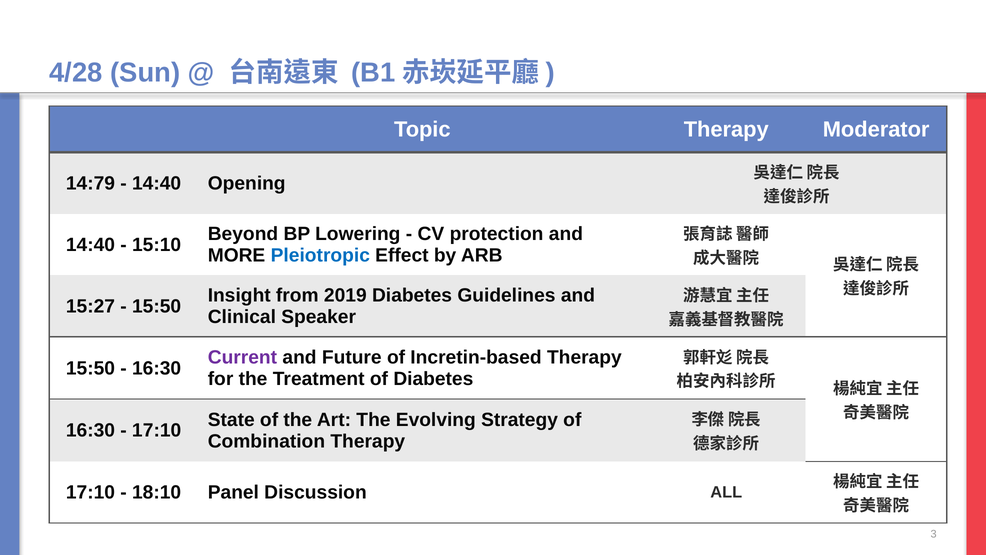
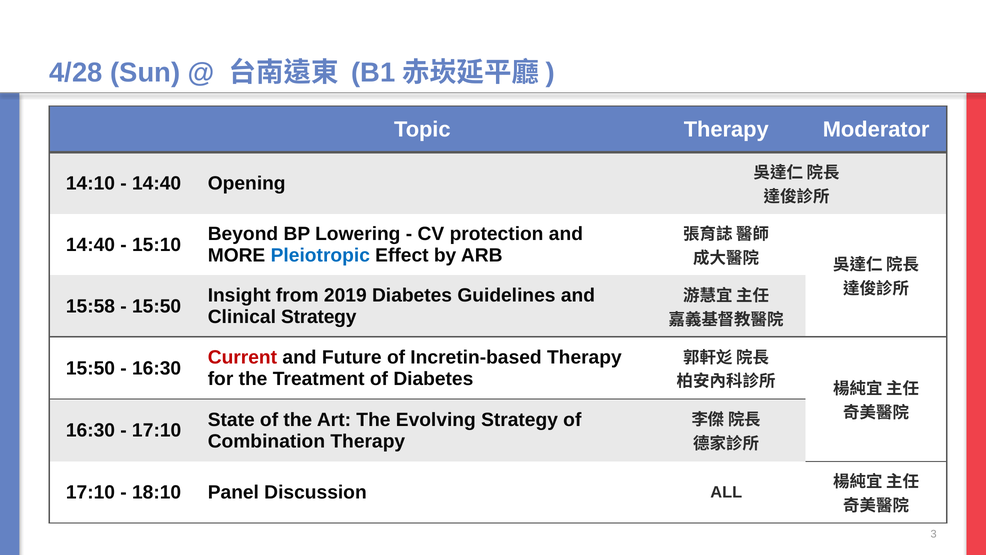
14:79: 14:79 -> 14:10 (90, 183)
15:27: 15:27 -> 15:58 (90, 306)
Clinical Speaker: Speaker -> Strategy (319, 317)
Current colour: purple -> red (242, 357)
